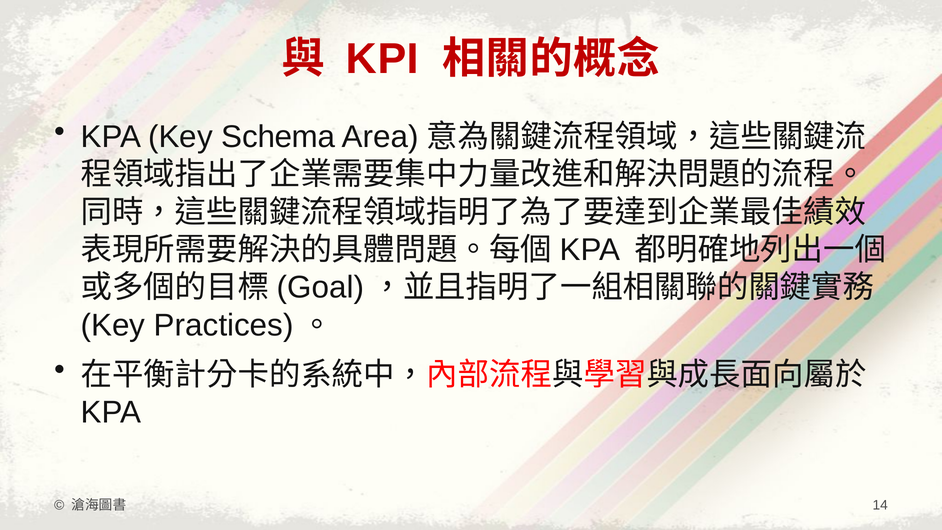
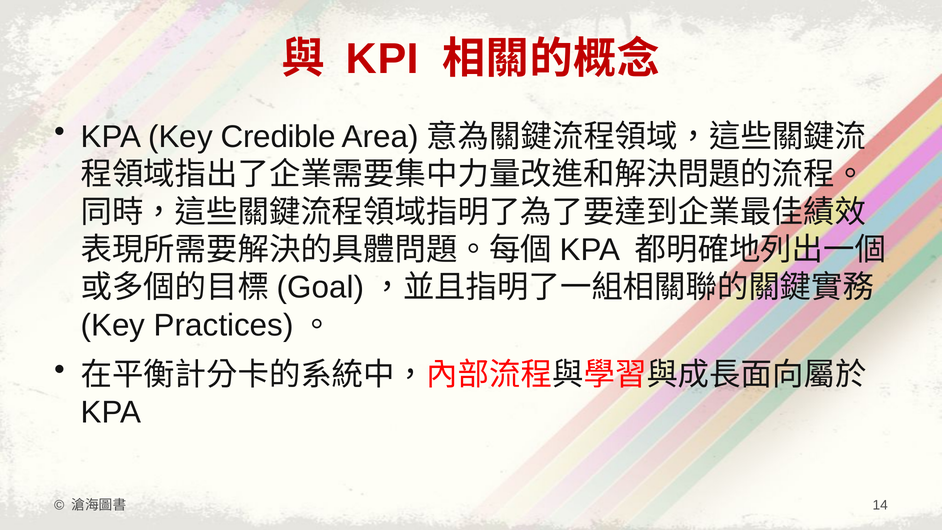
Schema: Schema -> Credible (278, 137)
